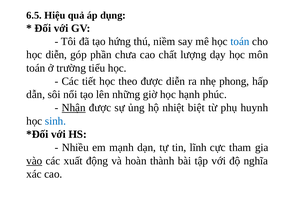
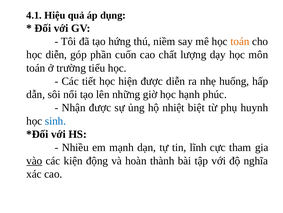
6.5: 6.5 -> 4.1 (34, 15)
toán colour: blue -> orange (240, 41)
chưa: chưa -> cuốn (126, 55)
theo: theo -> hiện (128, 81)
phong: phong -> huống (234, 81)
Nhận underline: present -> none (74, 107)
xuất: xuất -> kiện (73, 160)
